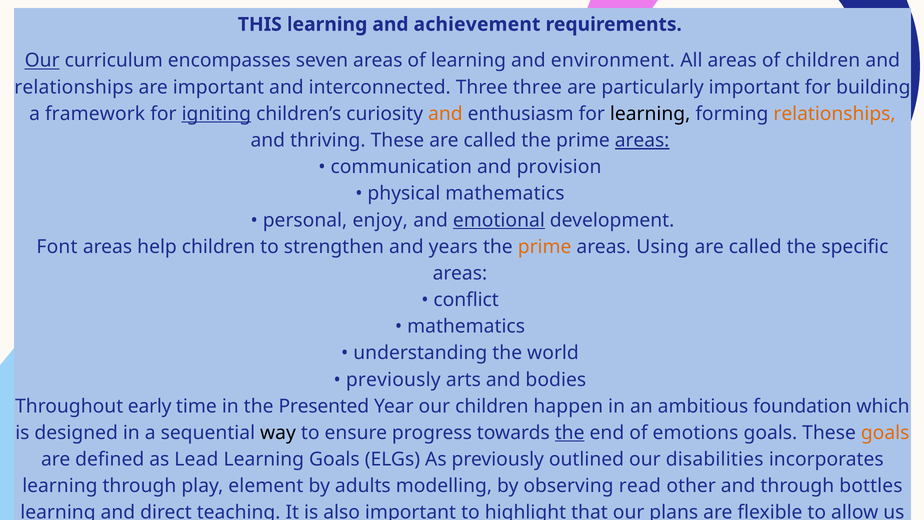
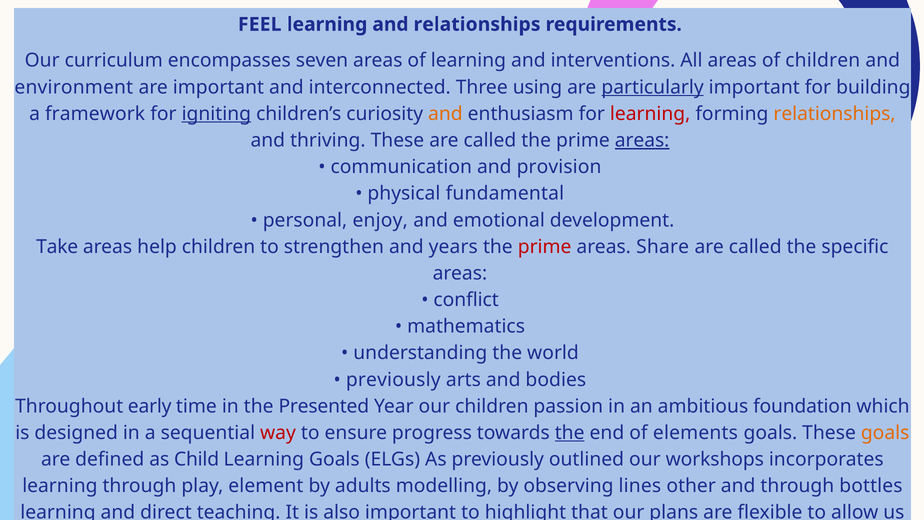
THIS: THIS -> FEEL (260, 24)
and achievement: achievement -> relationships (477, 24)
Our underline: present -> none (42, 61)
environment: environment -> interventions (613, 61)
relationships: relationships -> environment (74, 87)
Three three: three -> using (537, 87)
particularly underline: none -> present (653, 87)
learning colour: black -> red (650, 114)
physical mathematics: mathematics -> fundamental (505, 193)
emotional underline: present -> none (499, 220)
Font: Font -> Take (57, 247)
prime colour: orange -> red (545, 247)
Using: Using -> Share (663, 247)
happen: happen -> passion (568, 406)
way colour: black -> red (278, 433)
emotions: emotions -> elements (695, 433)
Lead: Lead -> Child (197, 459)
disabilities: disabilities -> workshops (715, 459)
read: read -> lines (640, 486)
